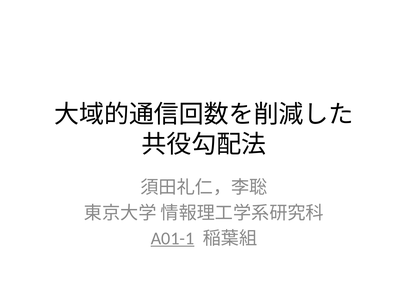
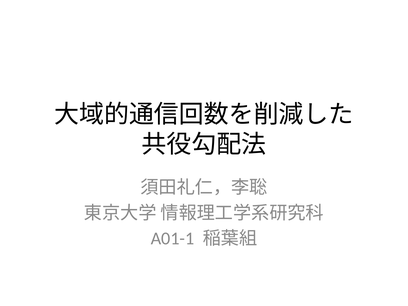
A01-1 underline: present -> none (173, 238)
